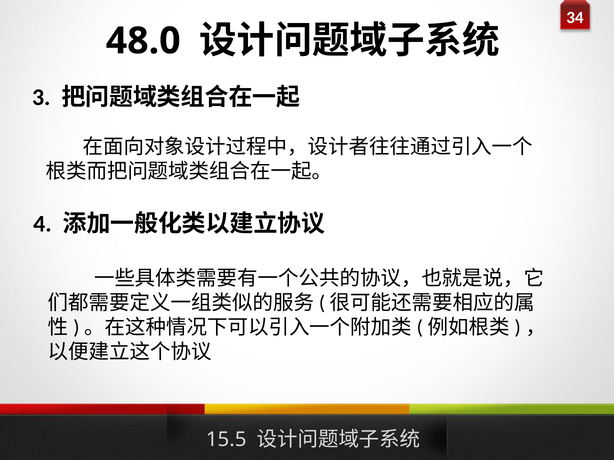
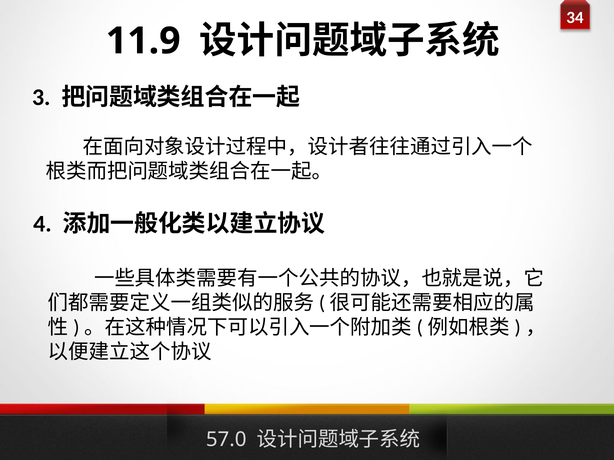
48.0: 48.0 -> 11.9 (143, 41)
15.5: 15.5 -> 57.0 (226, 440)
